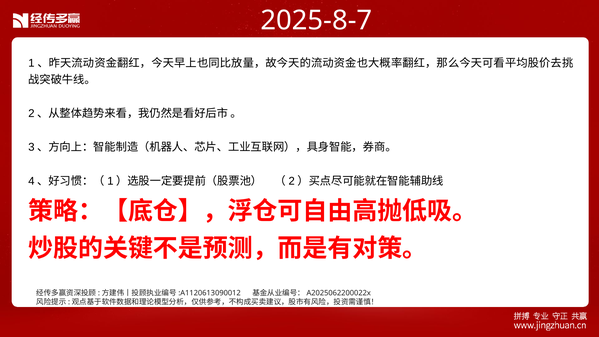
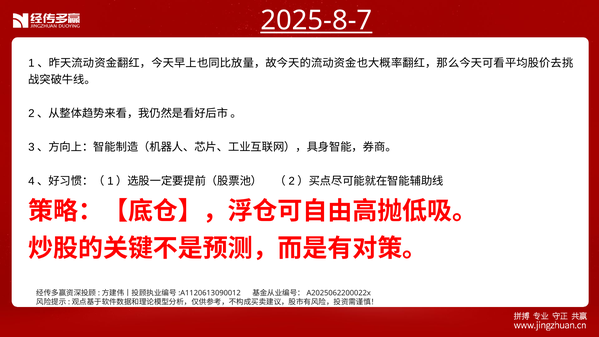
2025-8-7 underline: none -> present (316, 21)
